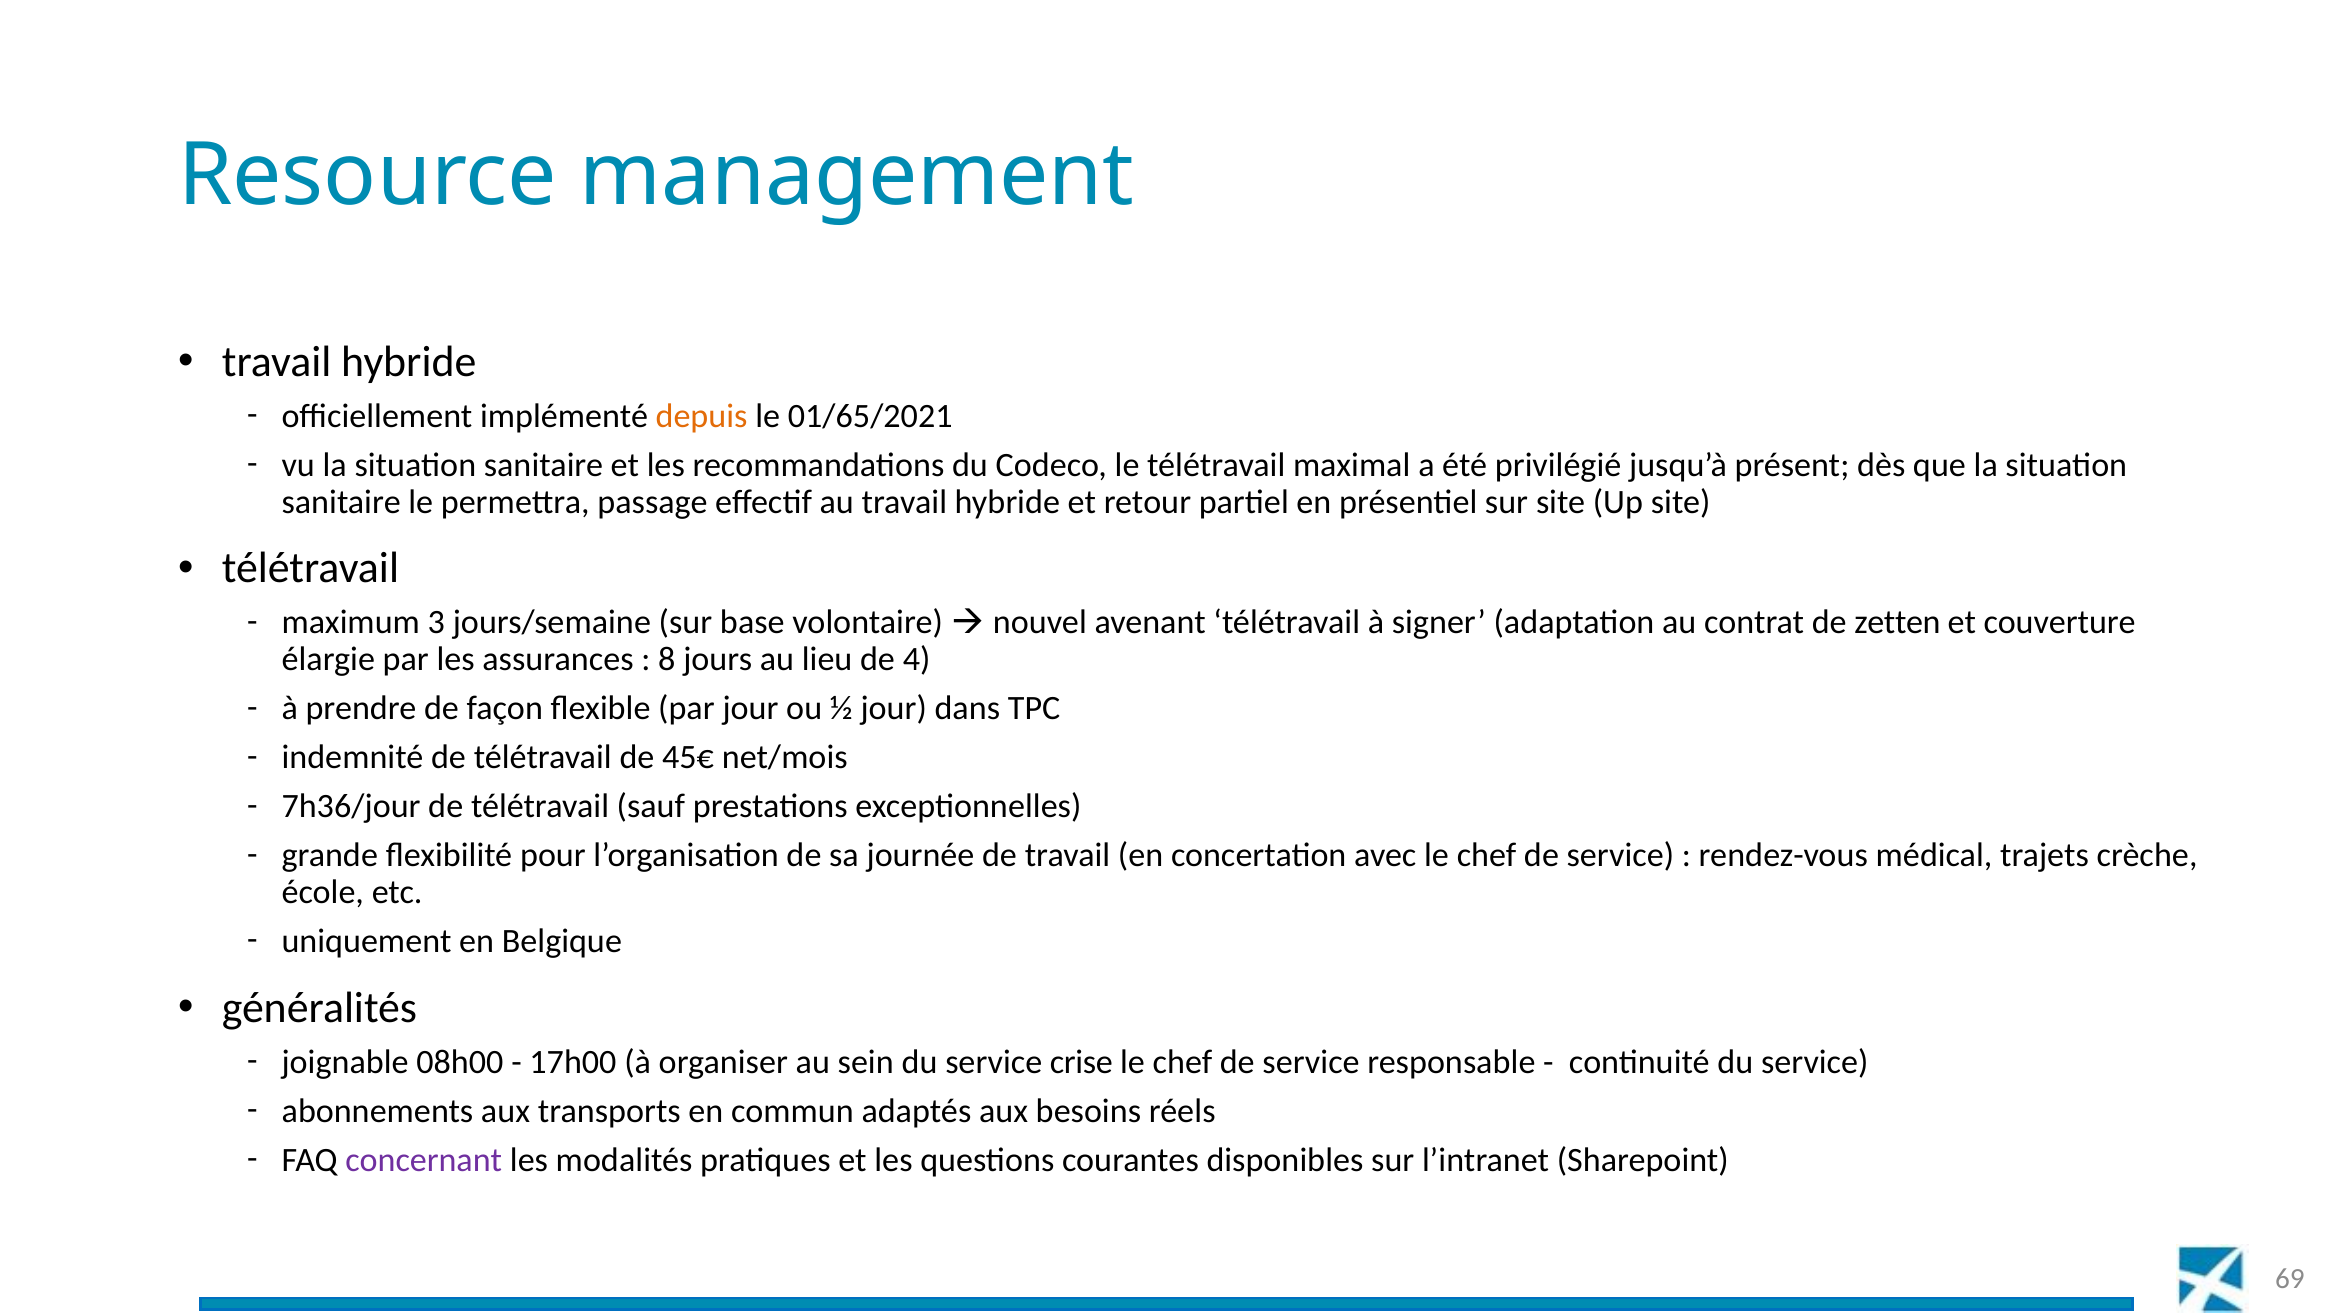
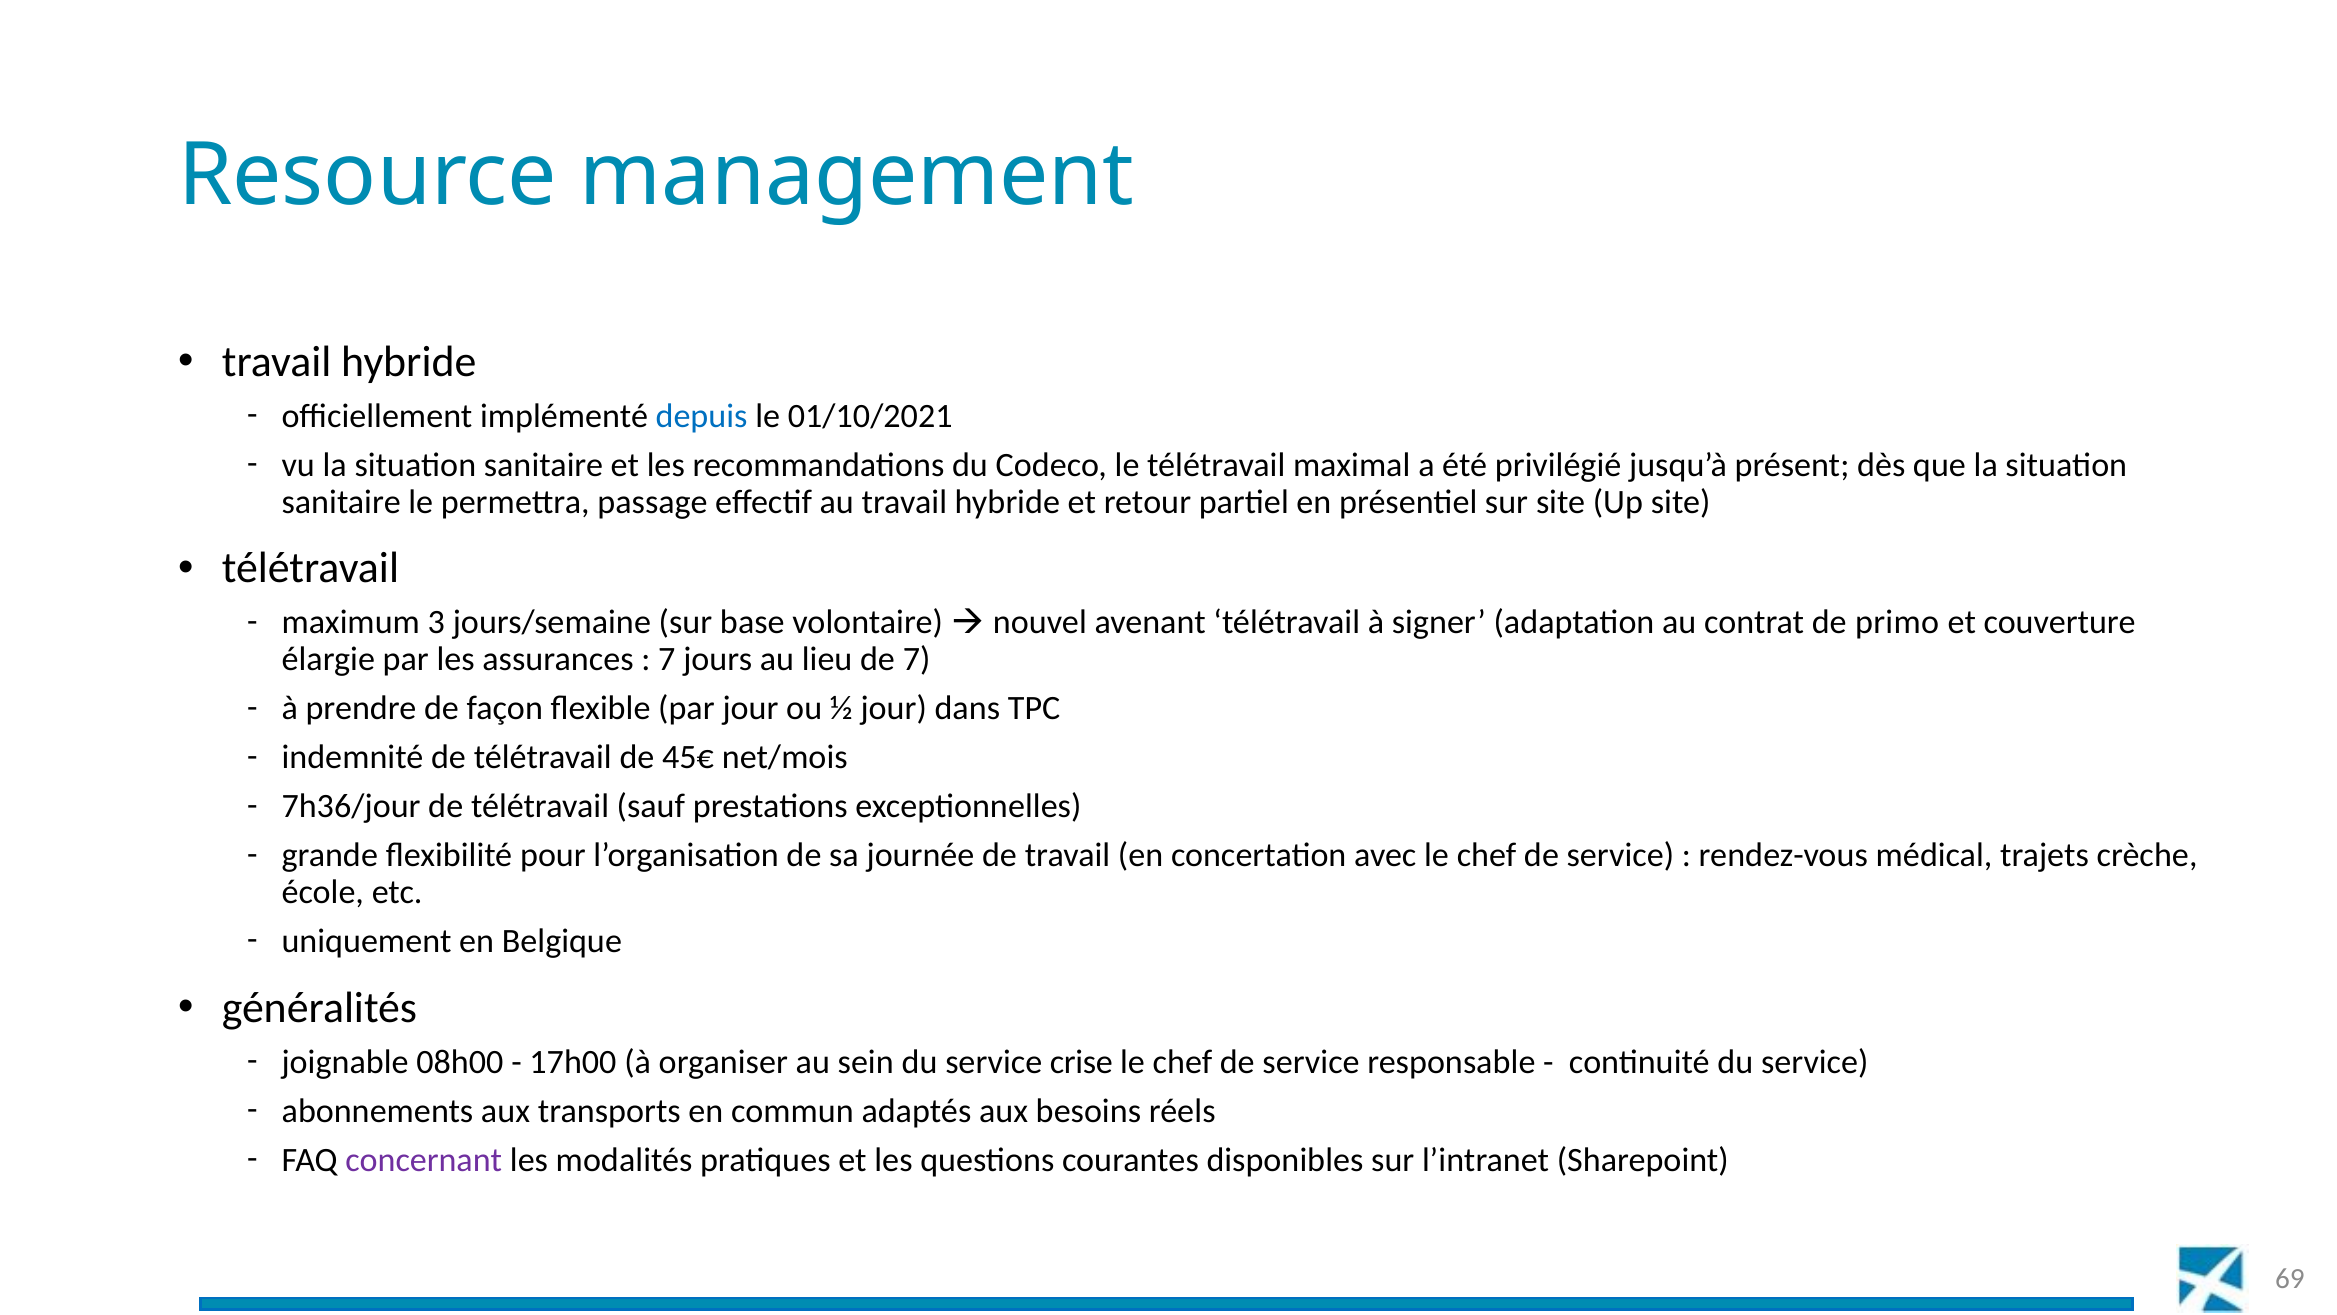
depuis colour: orange -> blue (702, 416)
01/65/2021: 01/65/2021 -> 01/10/2021 (870, 416)
zetten: zetten -> primo (1897, 622)
8: 8 -> 7 (667, 659)
de 4: 4 -> 7 (917, 659)
